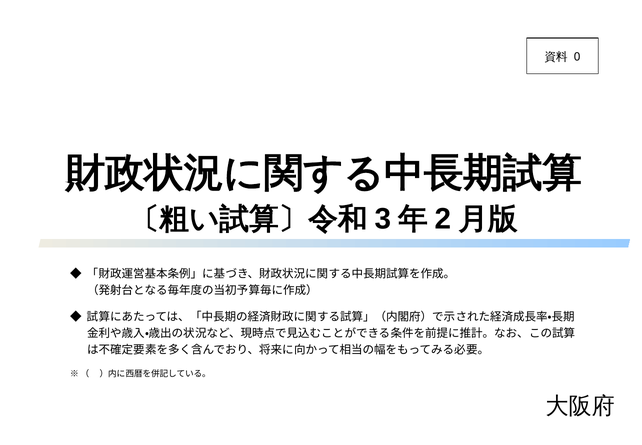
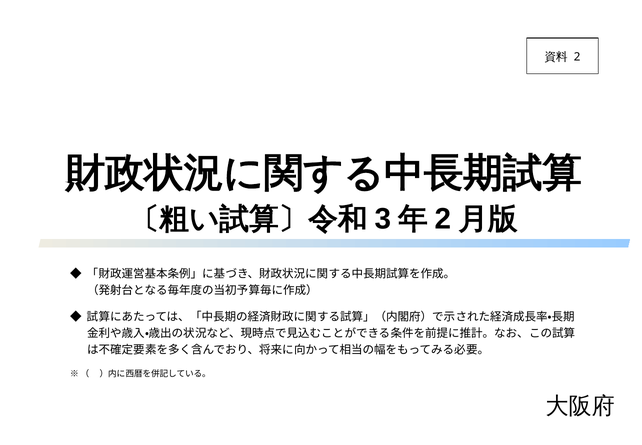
0: 0 -> 2 (577, 57)
